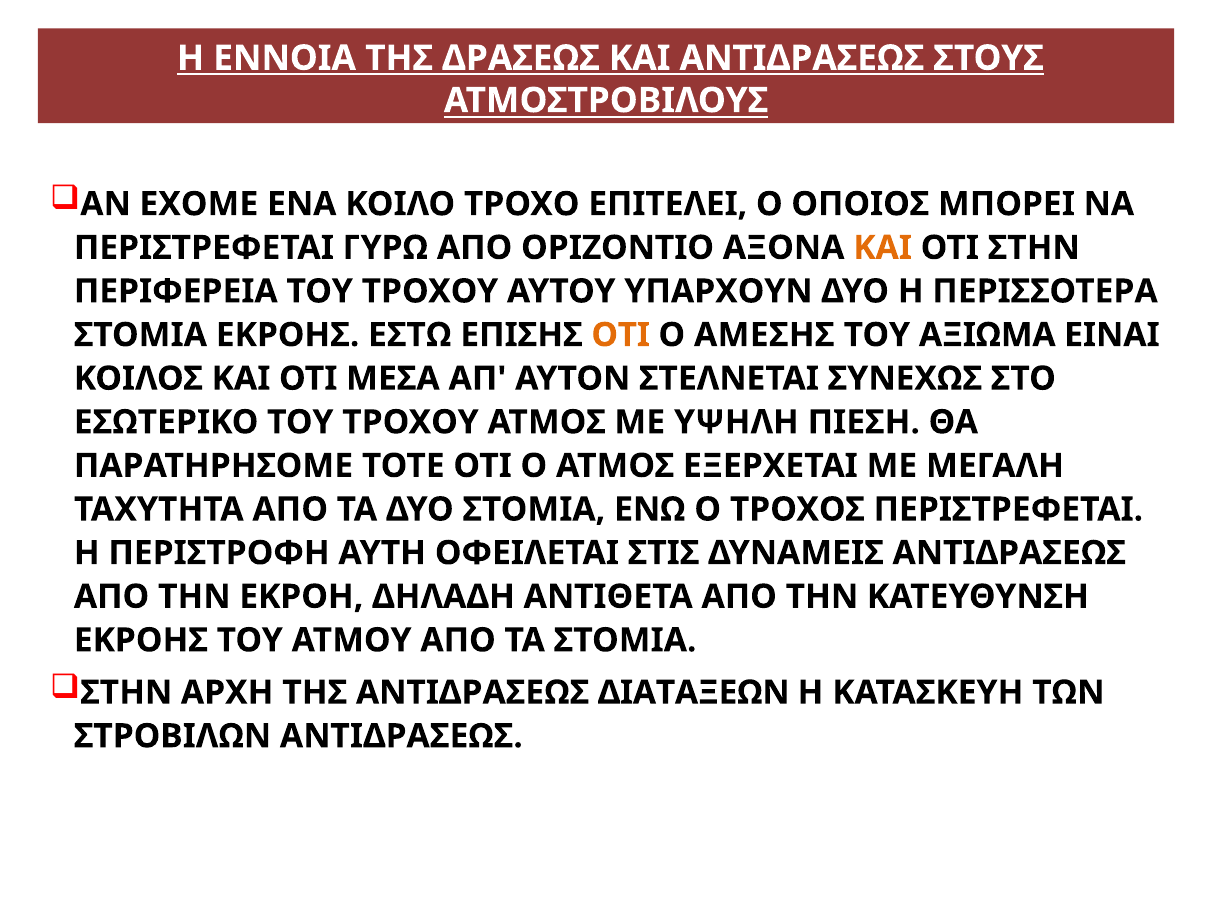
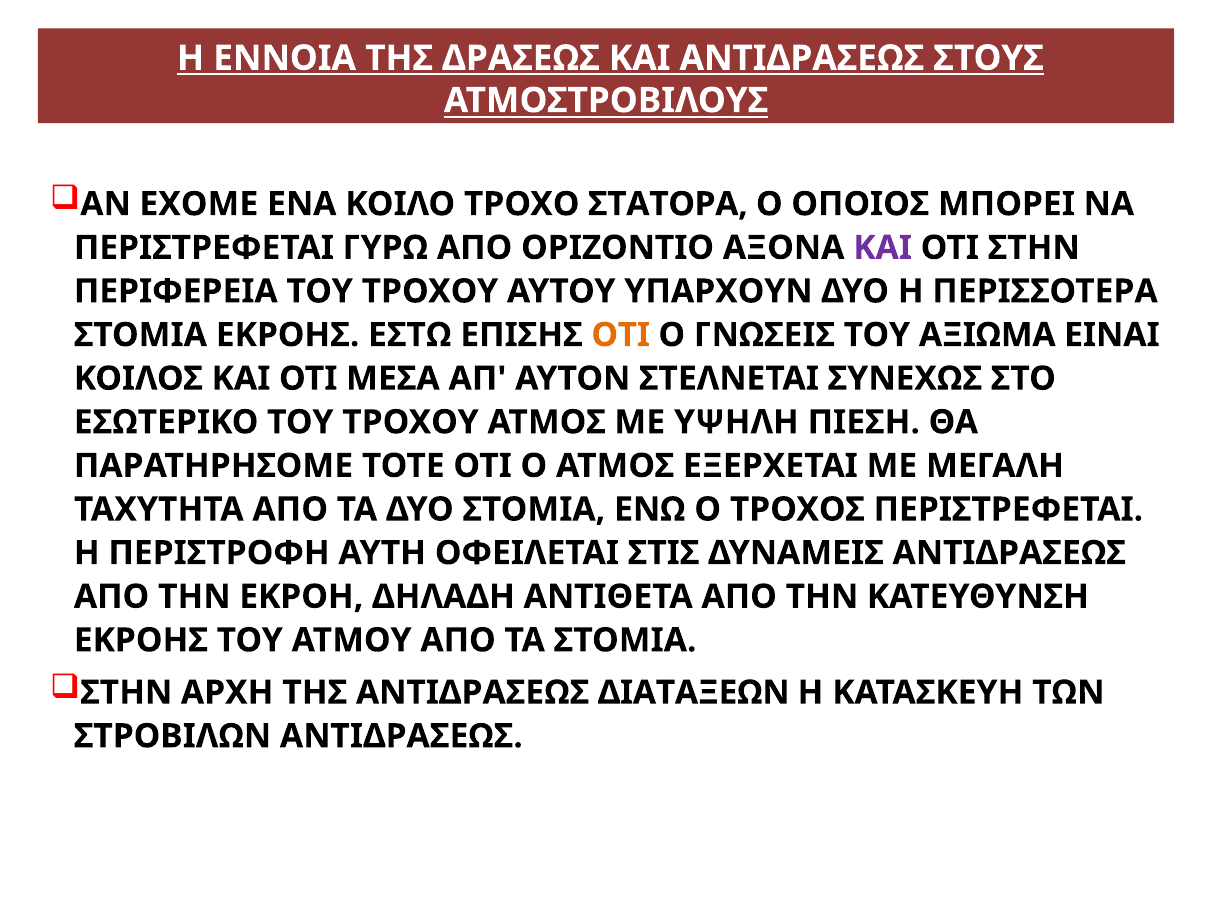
ΕΠΙΤΕΛΕΙ: ΕΠΙΤΕΛΕΙ -> ΣΤΑΤΟΡΑ (668, 204)
ΚΑΙ colour: orange -> purple (883, 248)
ΑΜΕΣΗΣ: ΑΜΕΣΗΣ -> ΓΝΩΣΕΙΣ (764, 335)
